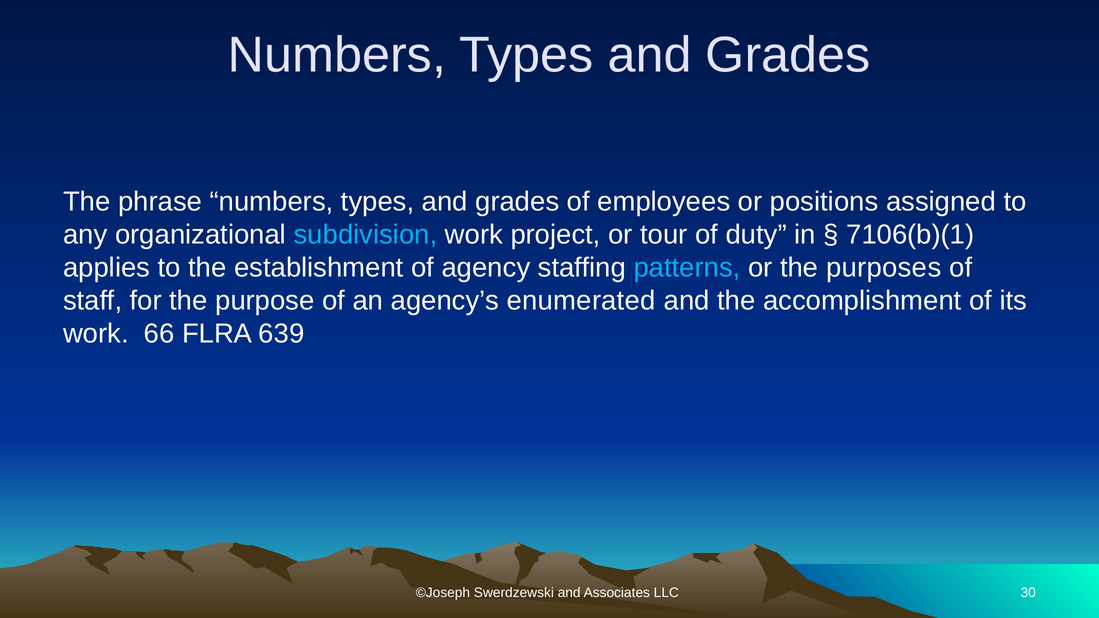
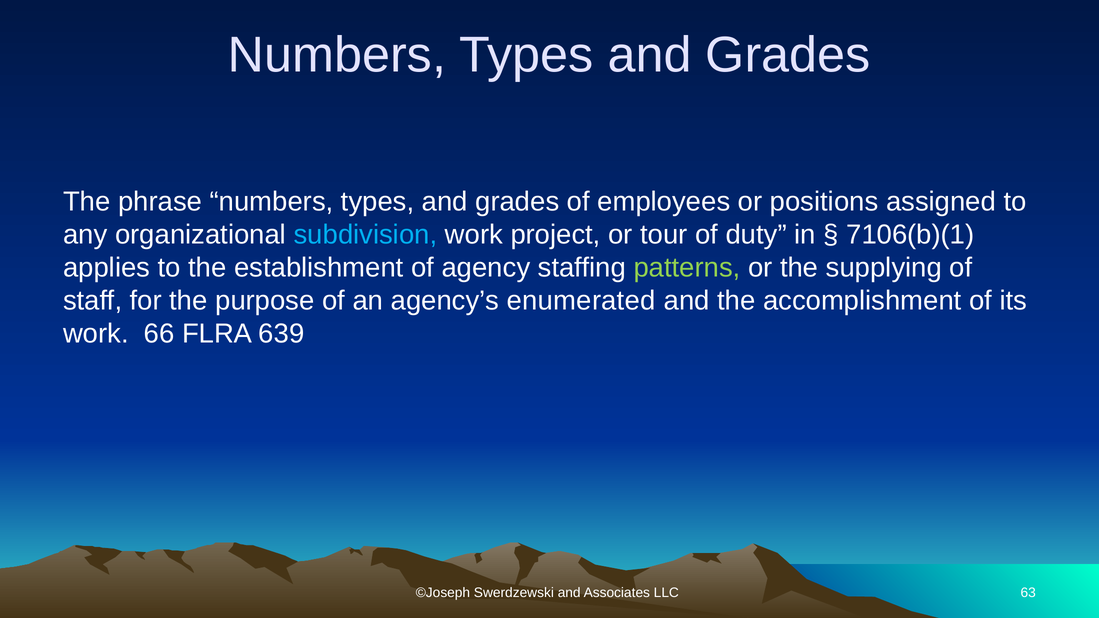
patterns colour: light blue -> light green (687, 268)
purposes: purposes -> supplying (884, 268)
30: 30 -> 63 (1028, 593)
